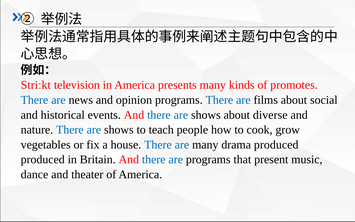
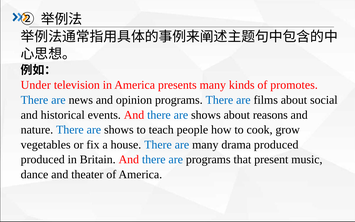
Striːkt: Striːkt -> Under (36, 85)
diverse: diverse -> reasons (270, 115)
